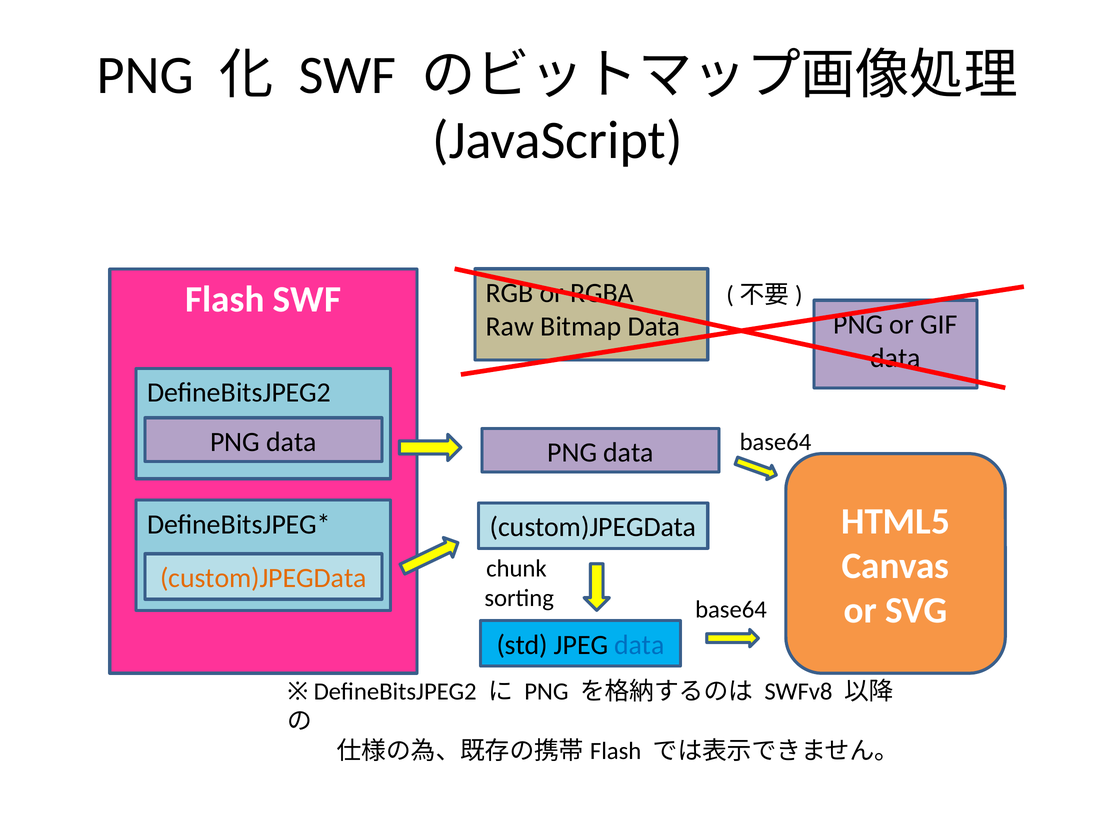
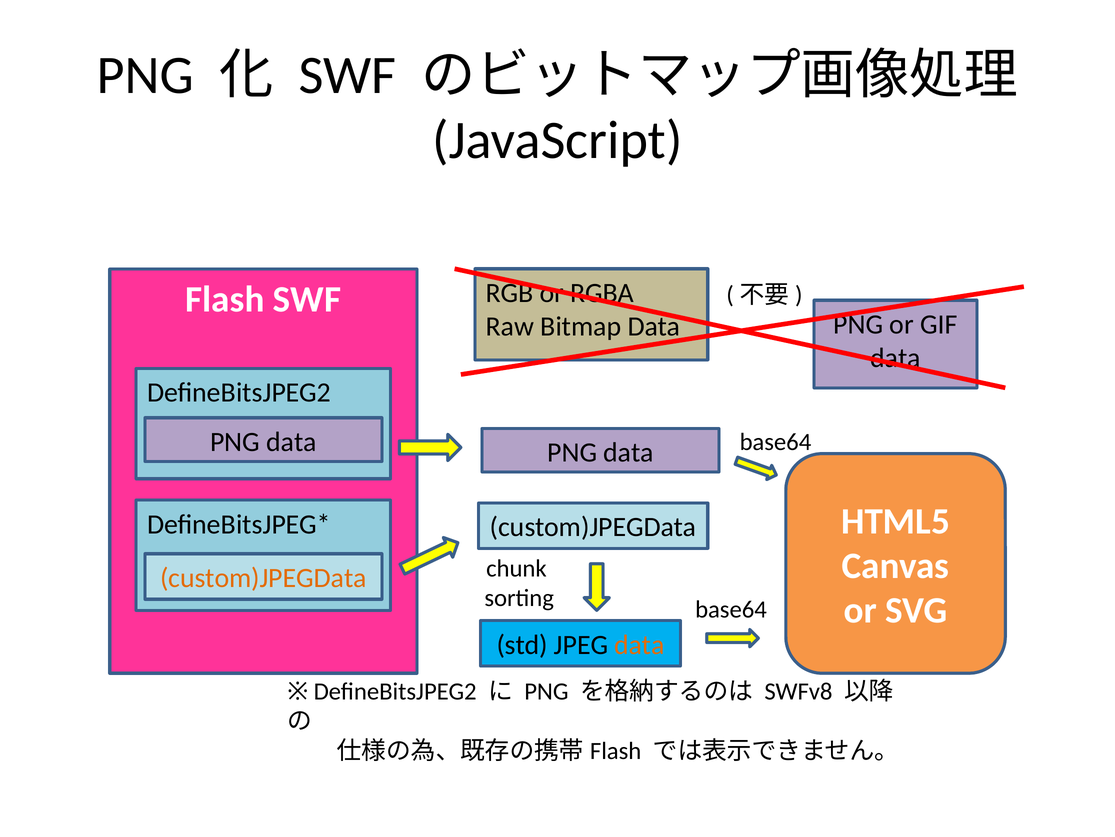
data colour: blue -> orange (639, 644)
